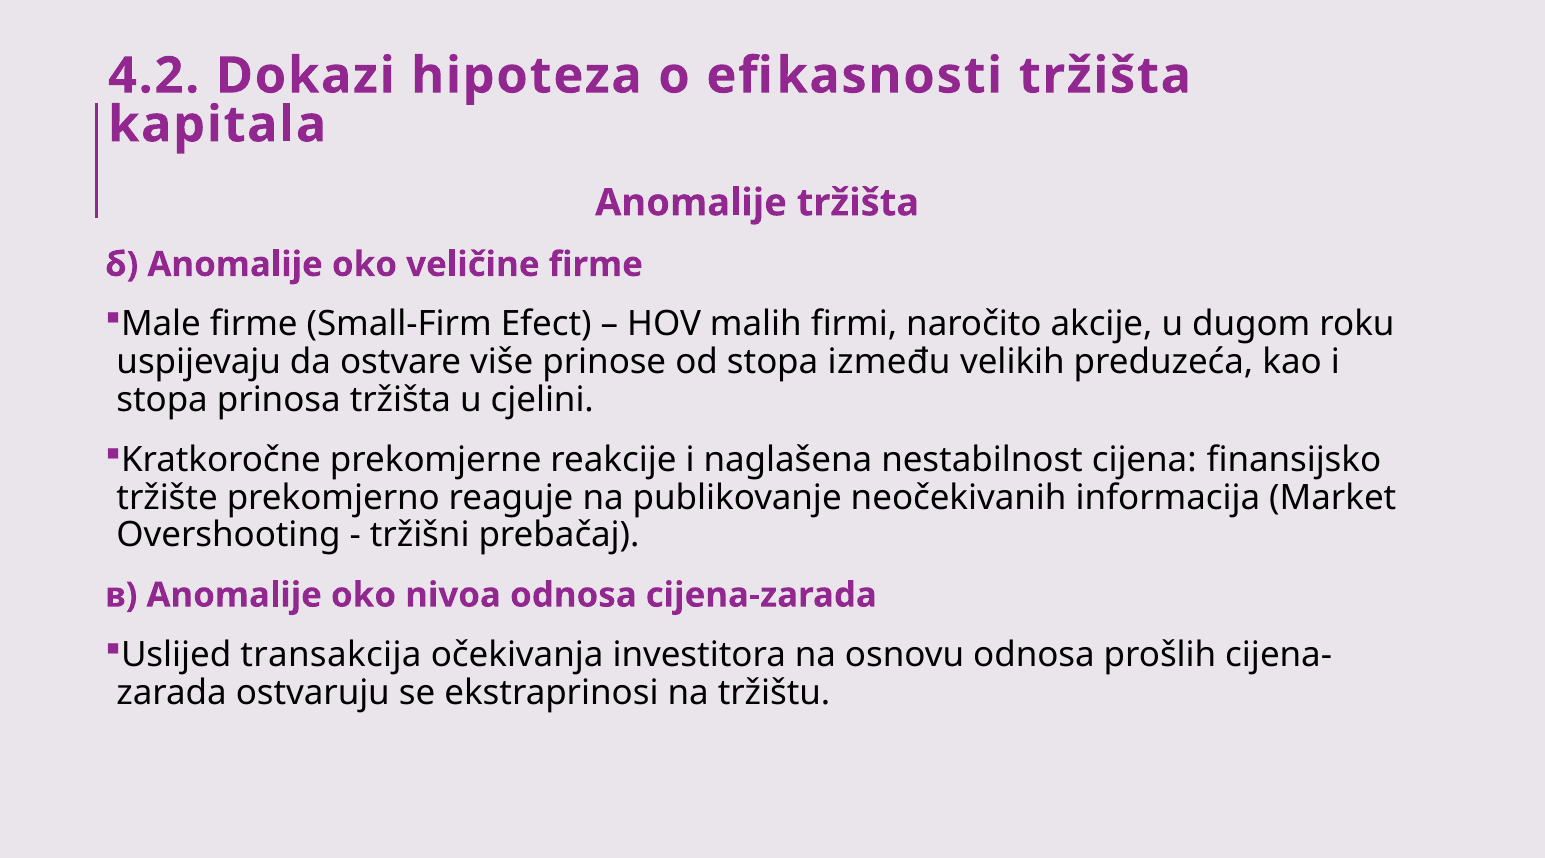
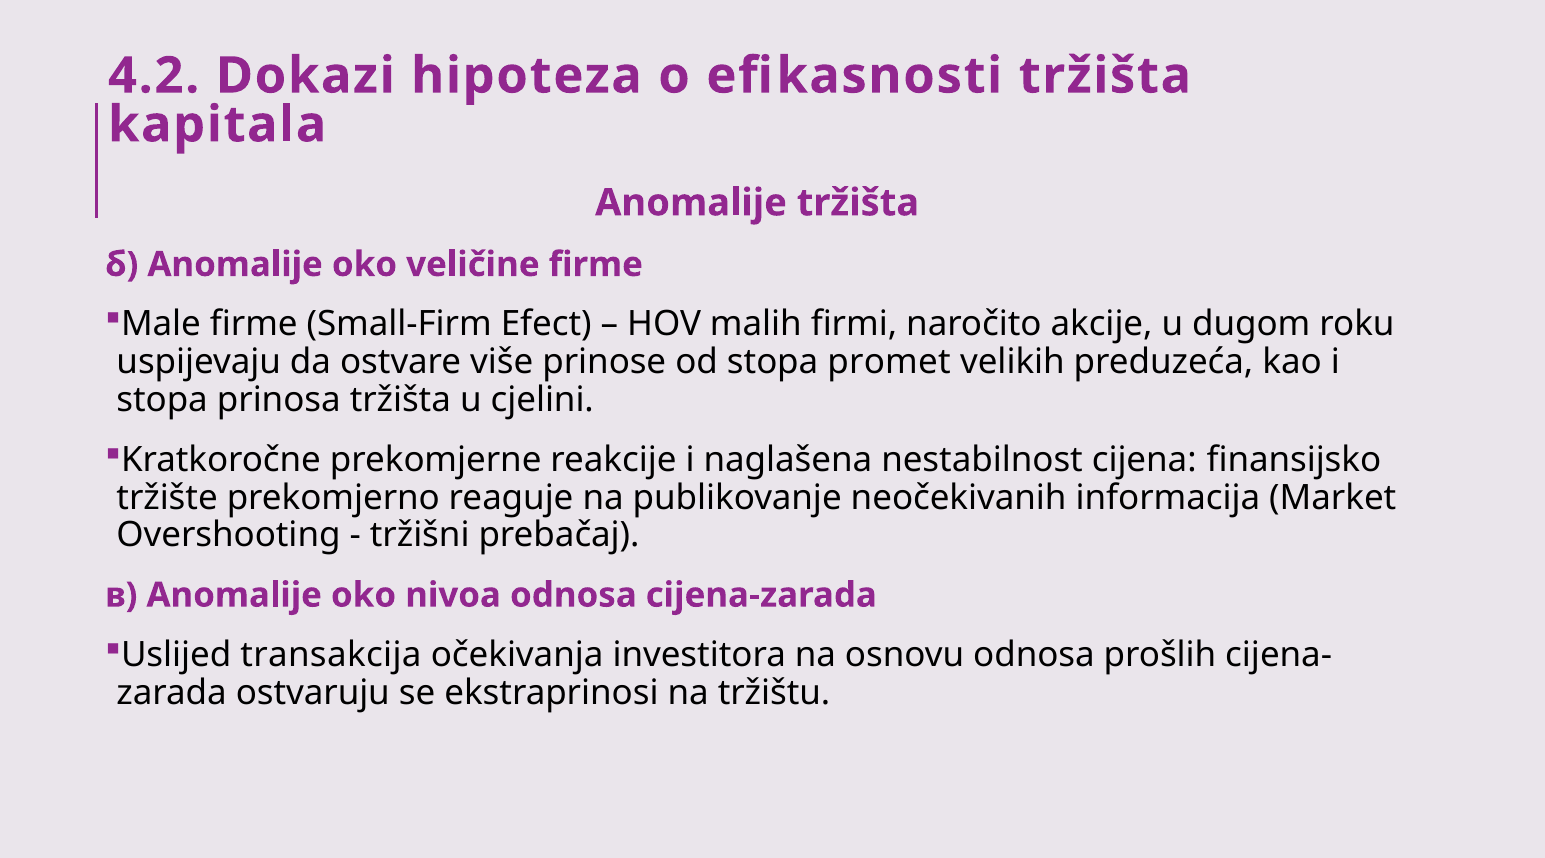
između: između -> promet (889, 362)
